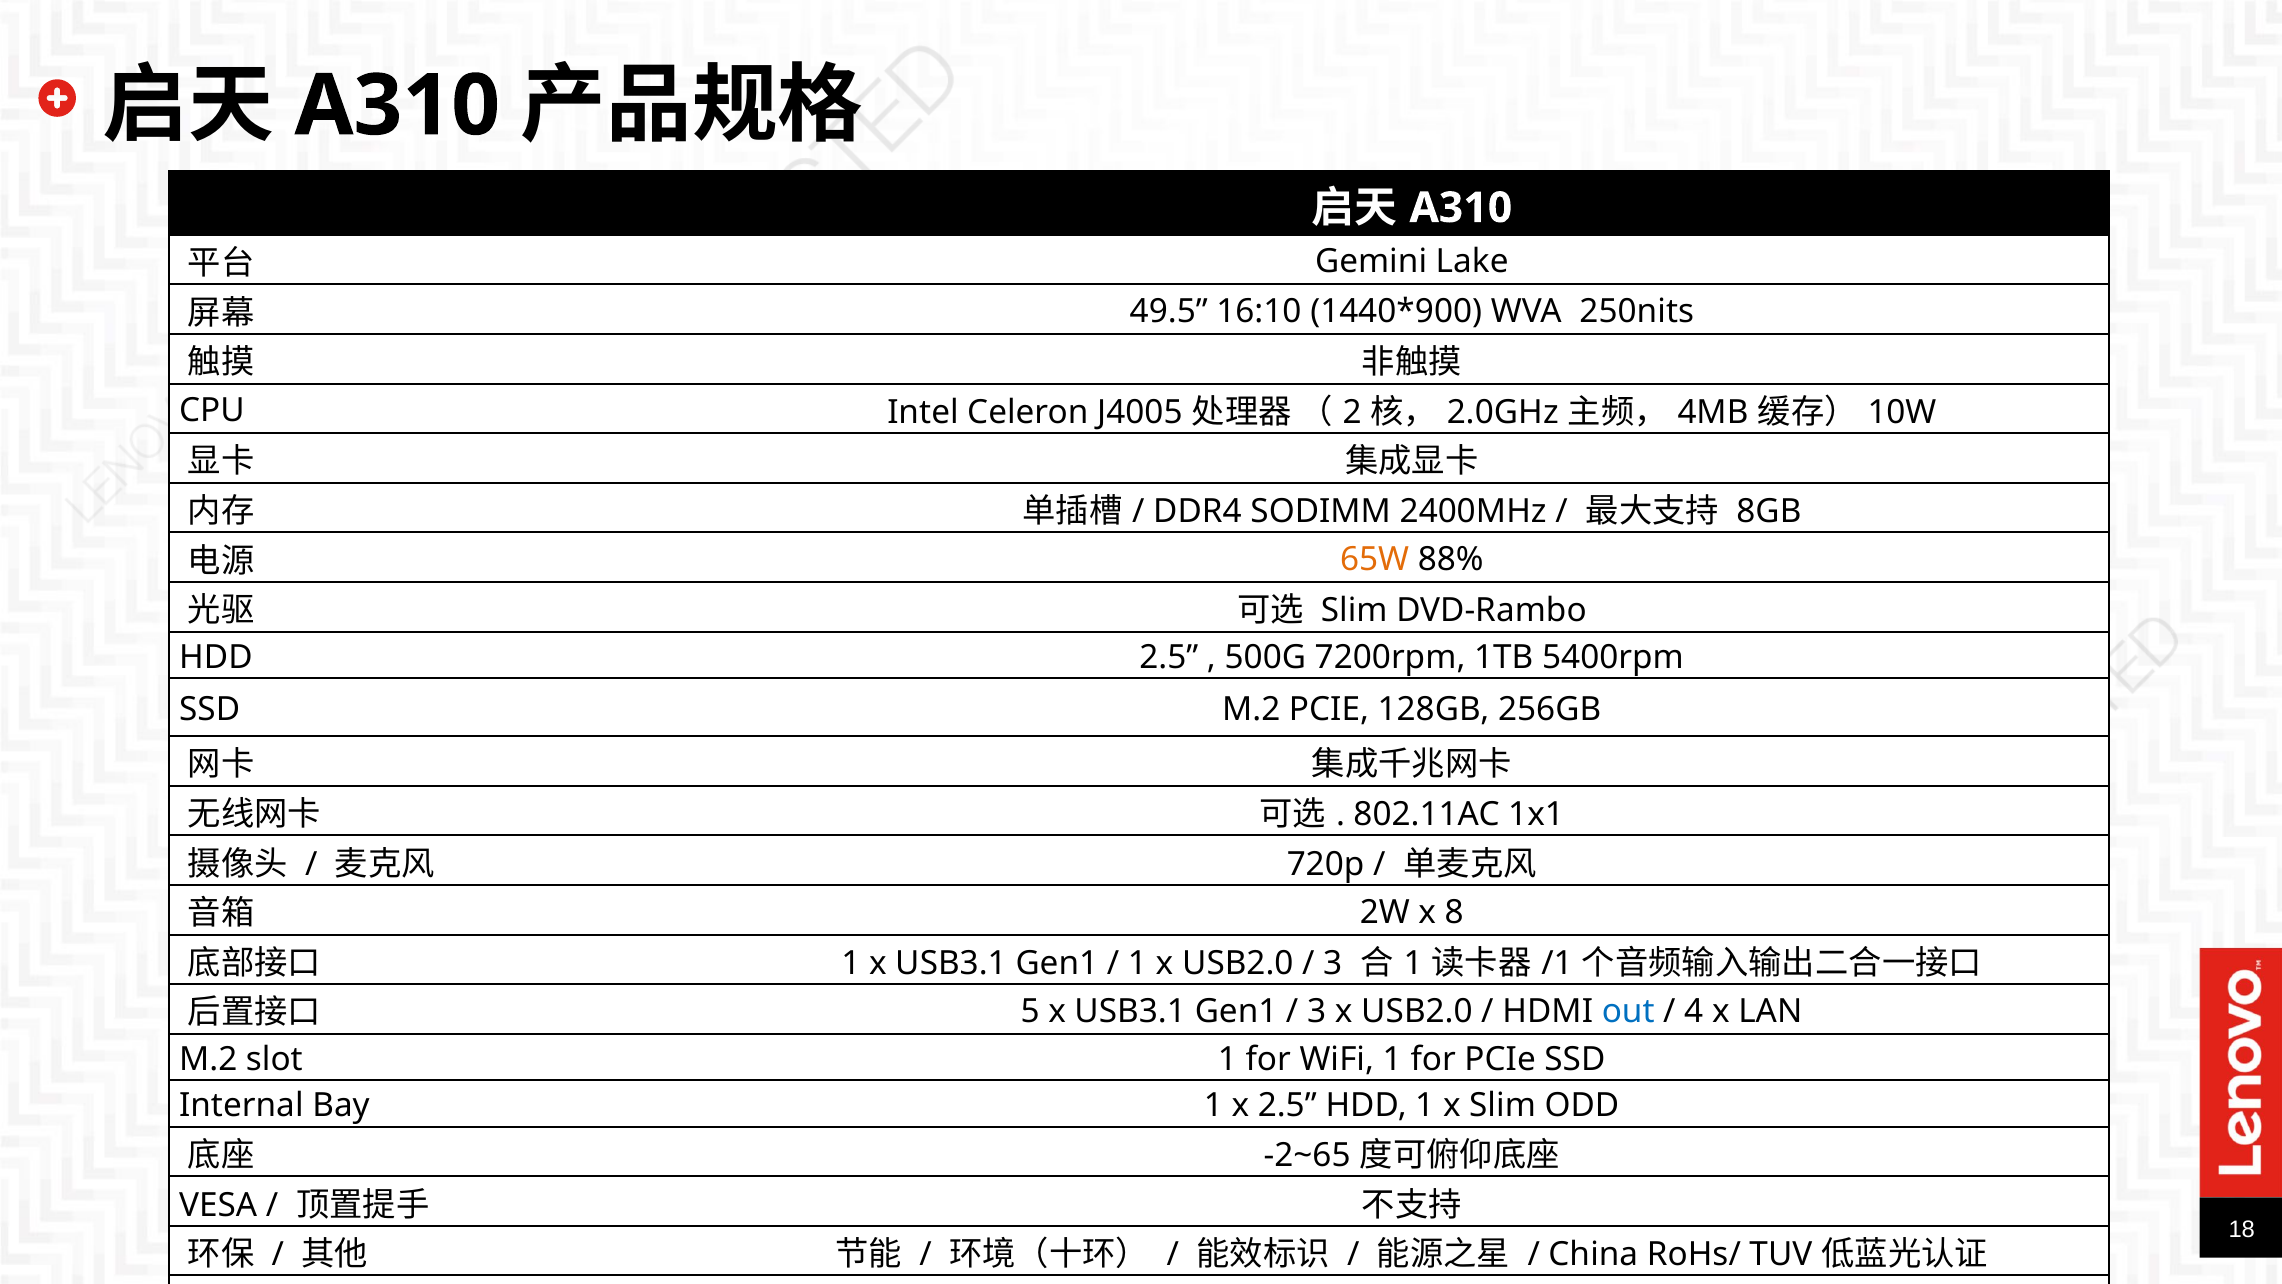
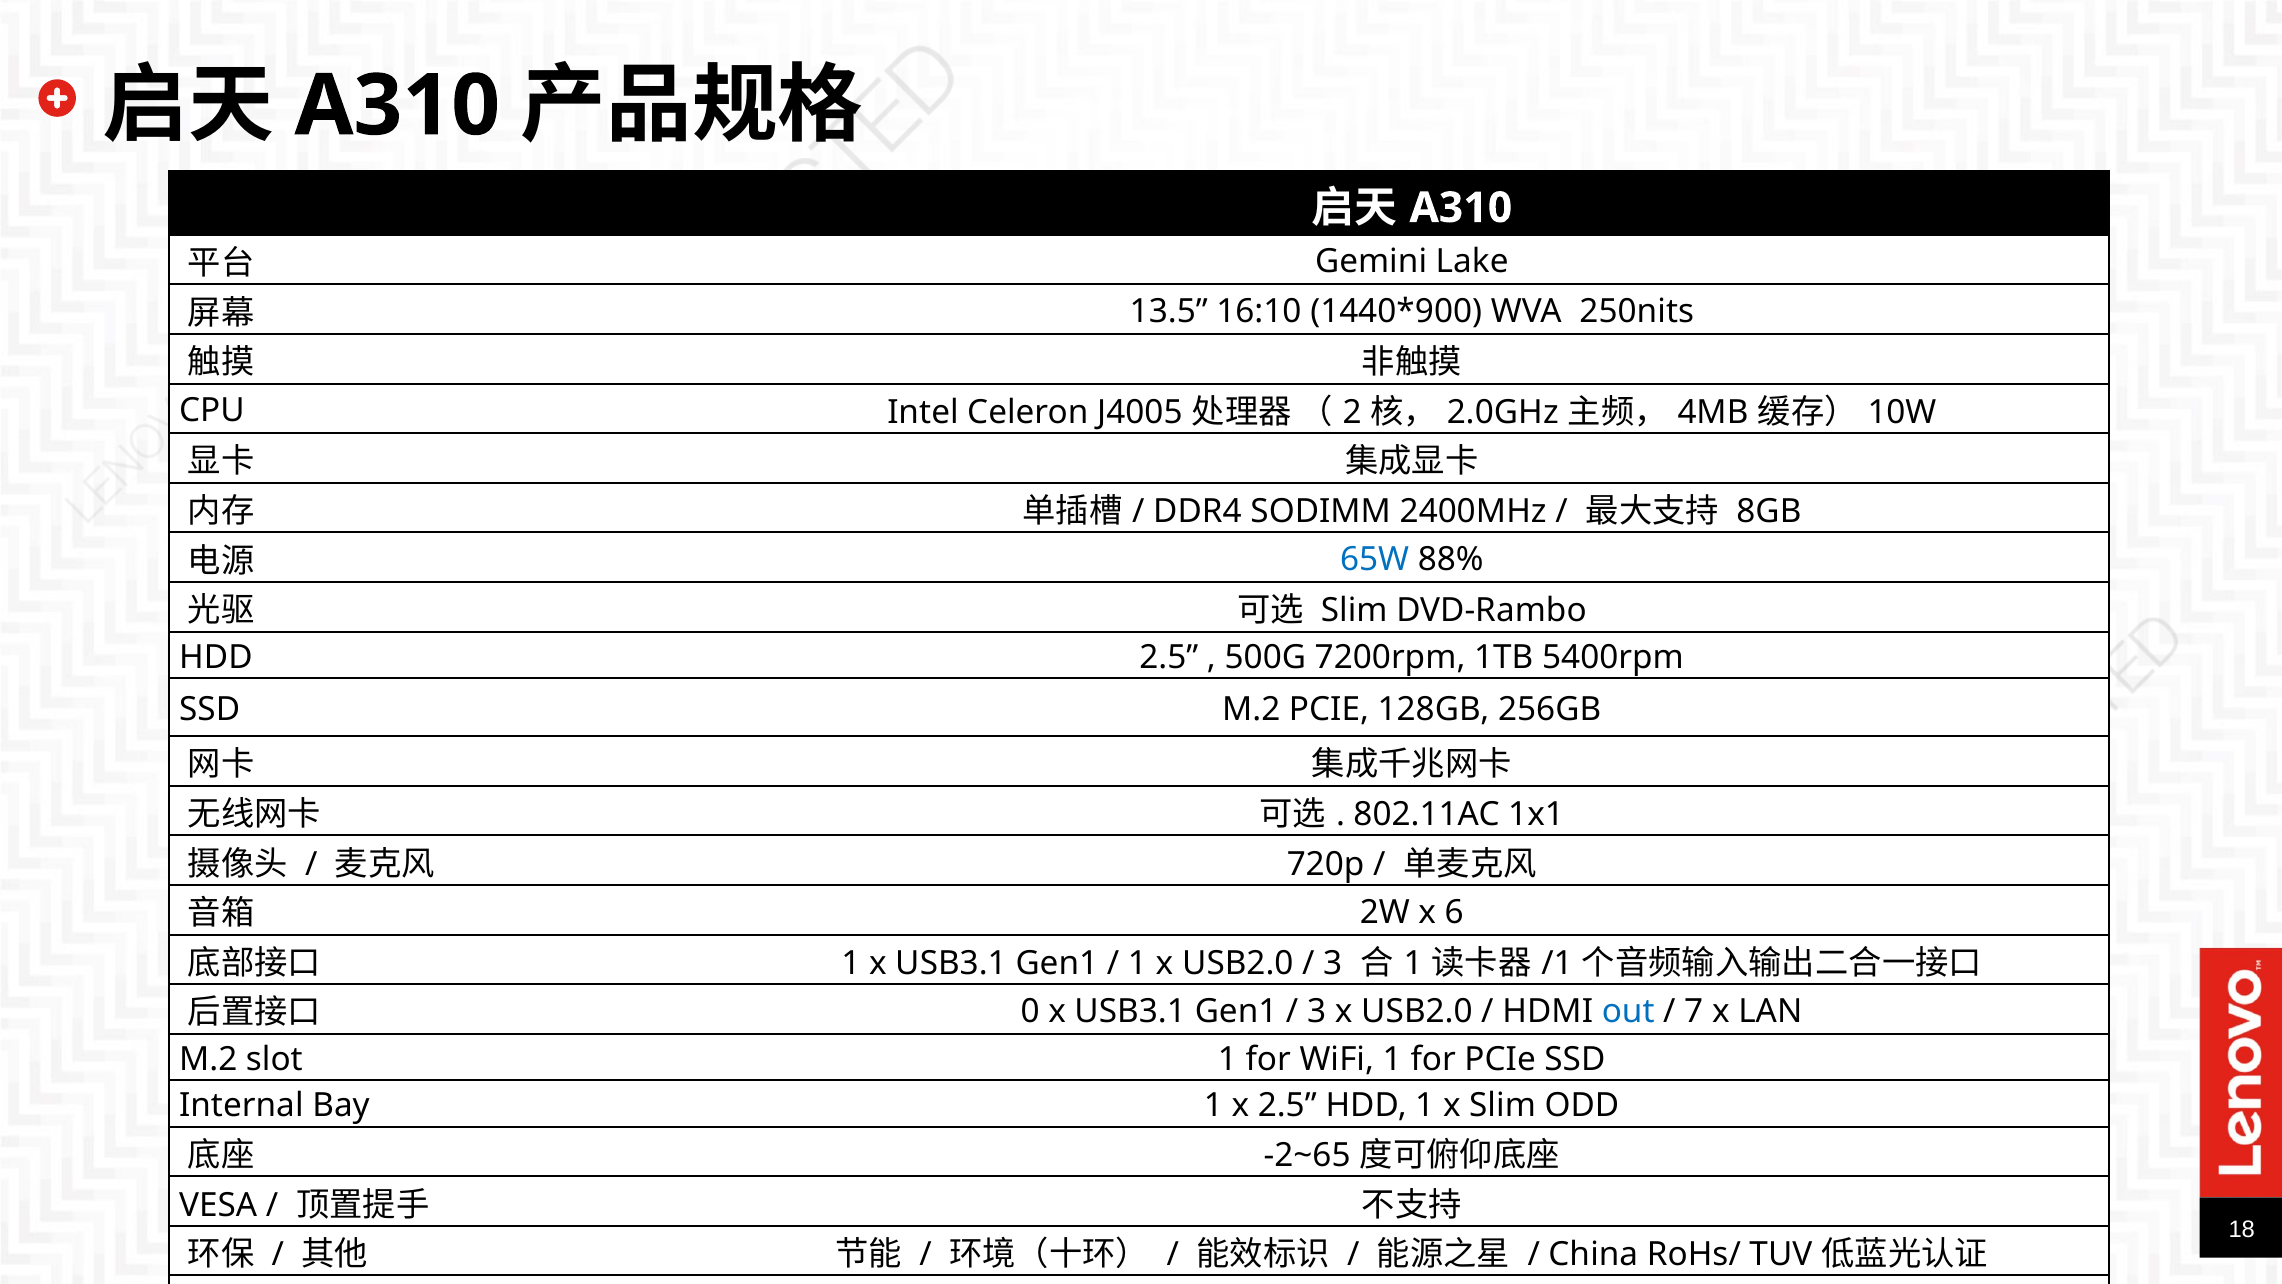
49.5: 49.5 -> 13.5 (1169, 312)
65W colour: orange -> blue (1375, 560)
8: 8 -> 6 (1454, 912)
5: 5 -> 0 (1030, 1011)
4: 4 -> 7 (1694, 1011)
